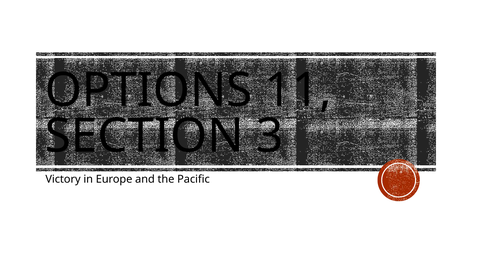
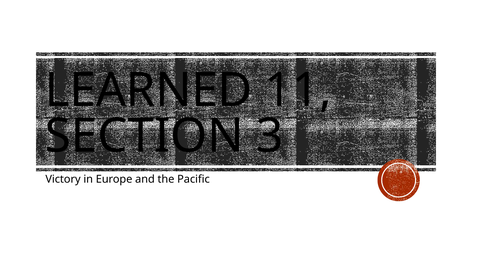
OPTIONS: OPTIONS -> LEARNED (149, 91)
